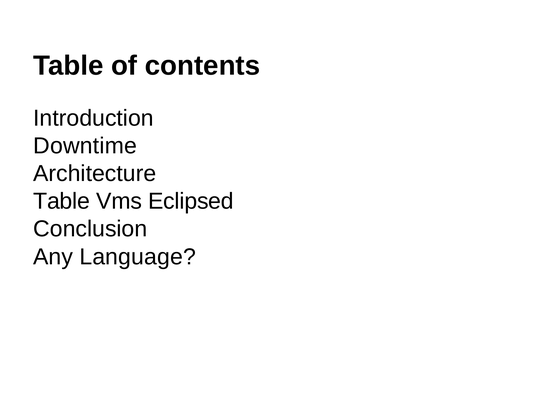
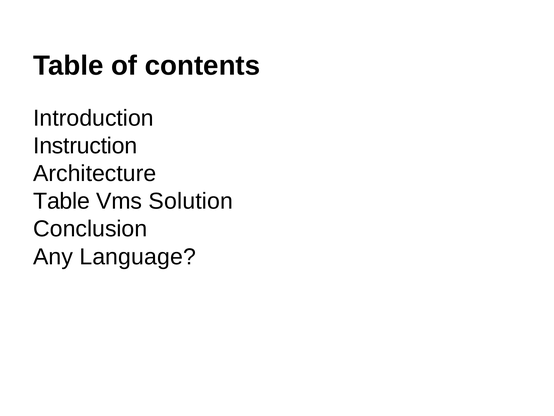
Downtime: Downtime -> Instruction (85, 146)
Eclipsed: Eclipsed -> Solution (191, 201)
